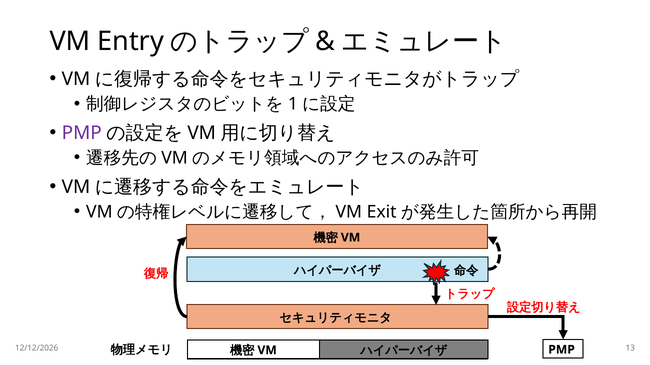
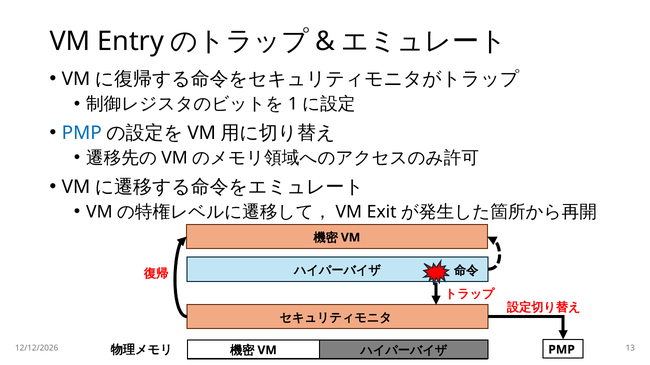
PMP colour: purple -> blue (82, 133)
